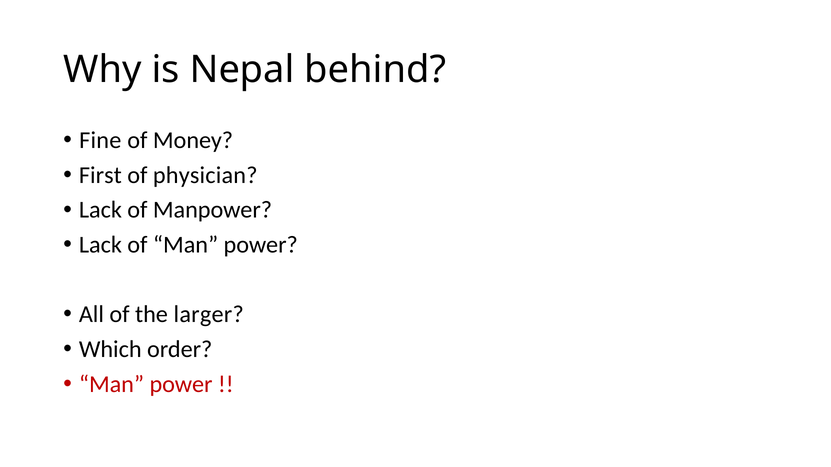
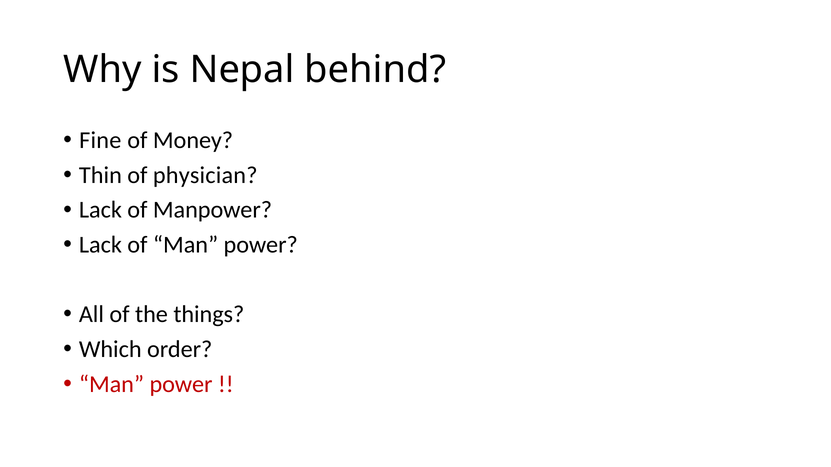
First: First -> Thin (100, 175)
larger: larger -> things (209, 315)
